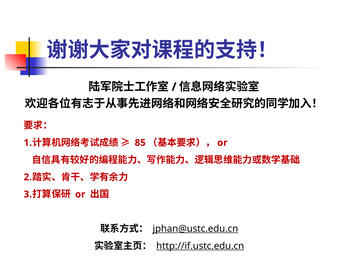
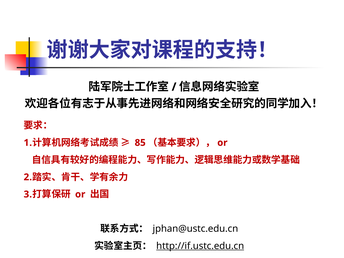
jphan@ustc.edu.cn underline: present -> none (195, 229)
